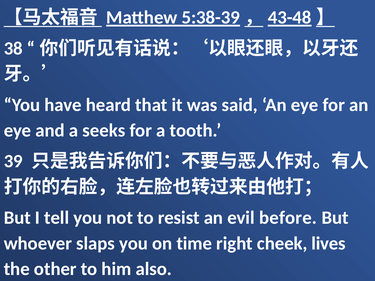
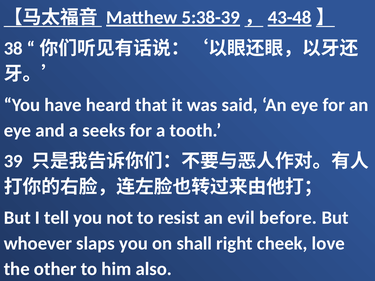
time: time -> shall (194, 244)
lives: lives -> love (328, 244)
